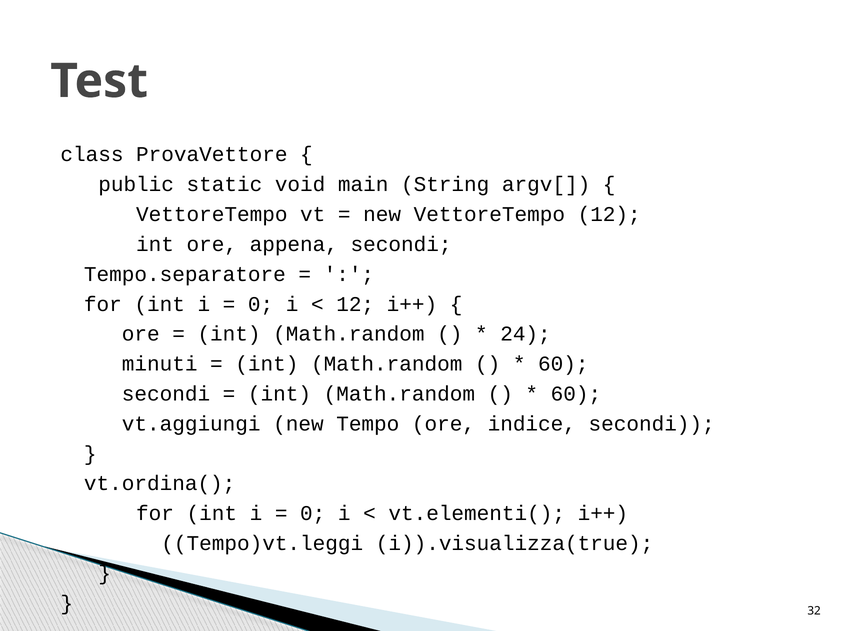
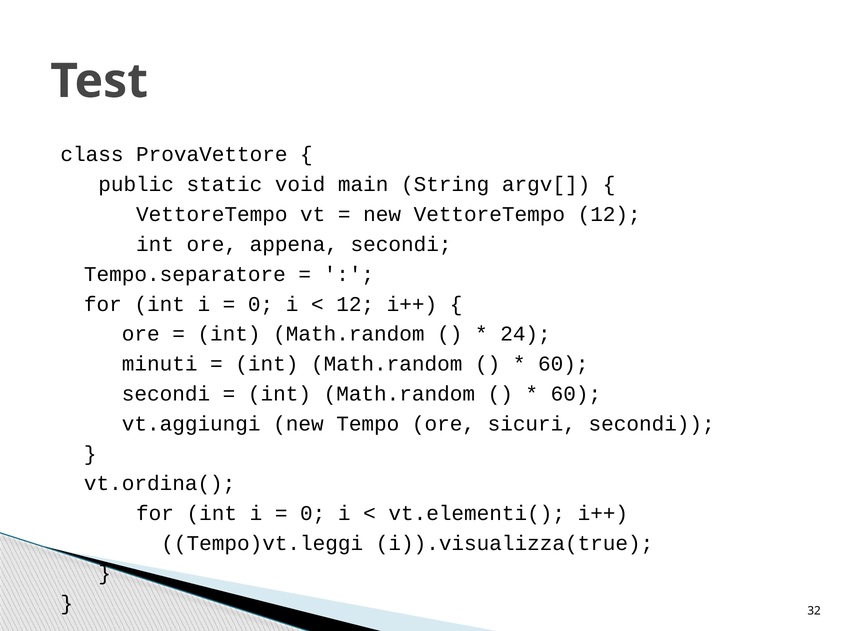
indice: indice -> sicuri (532, 424)
